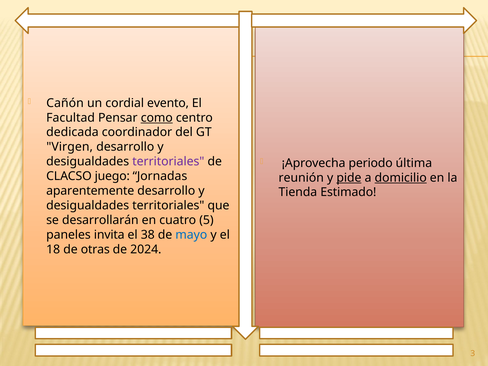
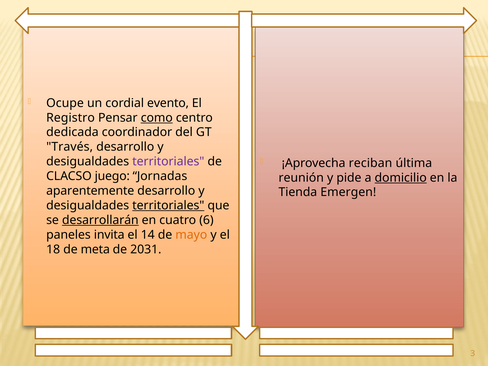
Cañón: Cañón -> Ocupe (65, 103)
Facultad: Facultad -> Registro (71, 118)
Virgen: Virgen -> Través (70, 147)
periodo: periodo -> reciban (370, 163)
pide underline: present -> none (349, 178)
Estimado: Estimado -> Emergen (348, 192)
territoriales underline: none -> present (168, 205)
desarrollarán underline: none -> present (100, 220)
5: 5 -> 6 (206, 220)
38: 38 -> 14 (148, 235)
mayo colour: blue -> orange (191, 235)
otras: otras -> meta (95, 249)
2024: 2024 -> 2031 (146, 249)
